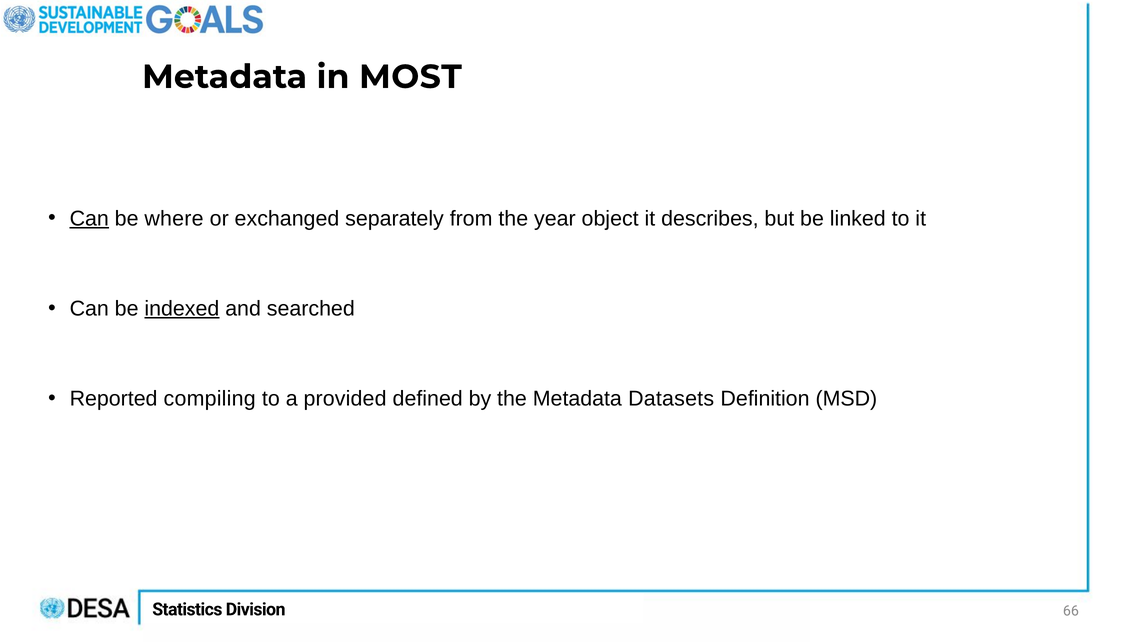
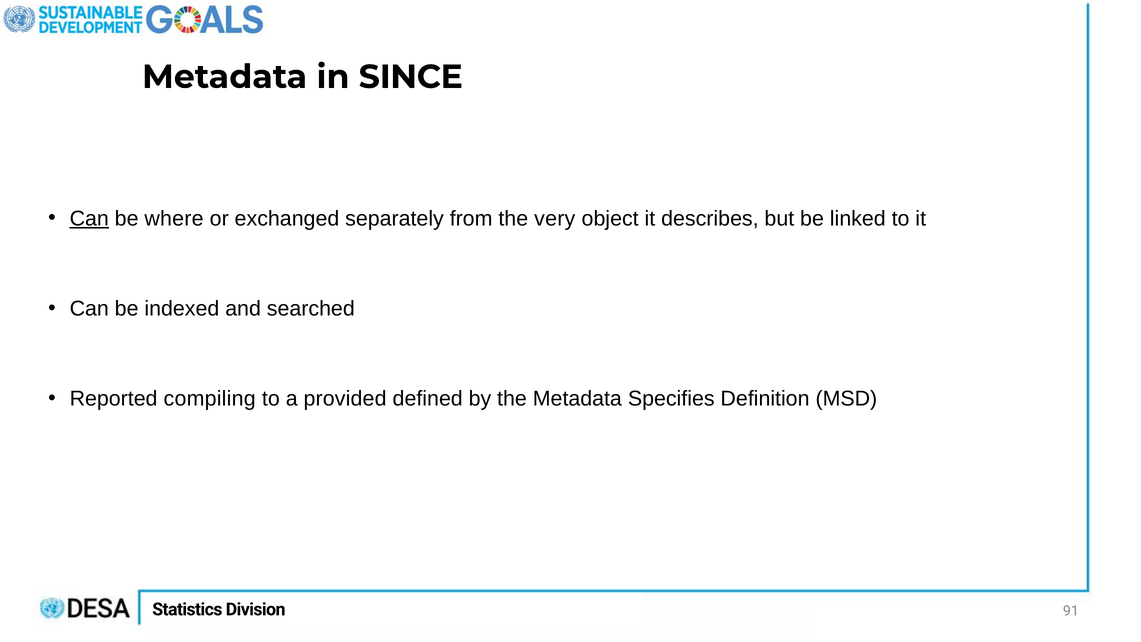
MOST: MOST -> SINCE (411, 77)
year: year -> very (555, 218)
indexed underline: present -> none (182, 309)
Datasets: Datasets -> Specifies (671, 399)
66: 66 -> 91 (1071, 611)
